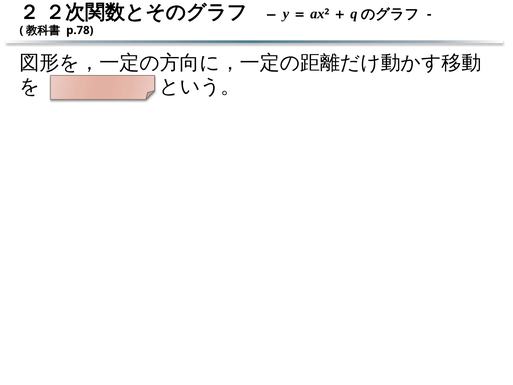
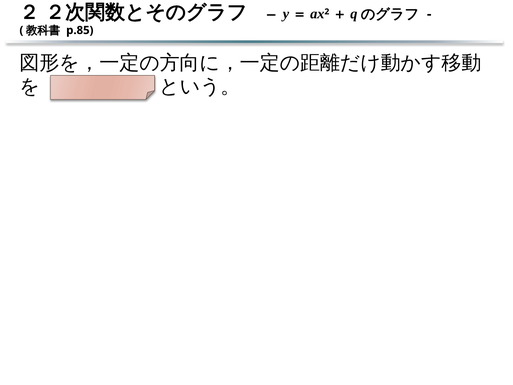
p.78: p.78 -> p.85 (80, 30)
